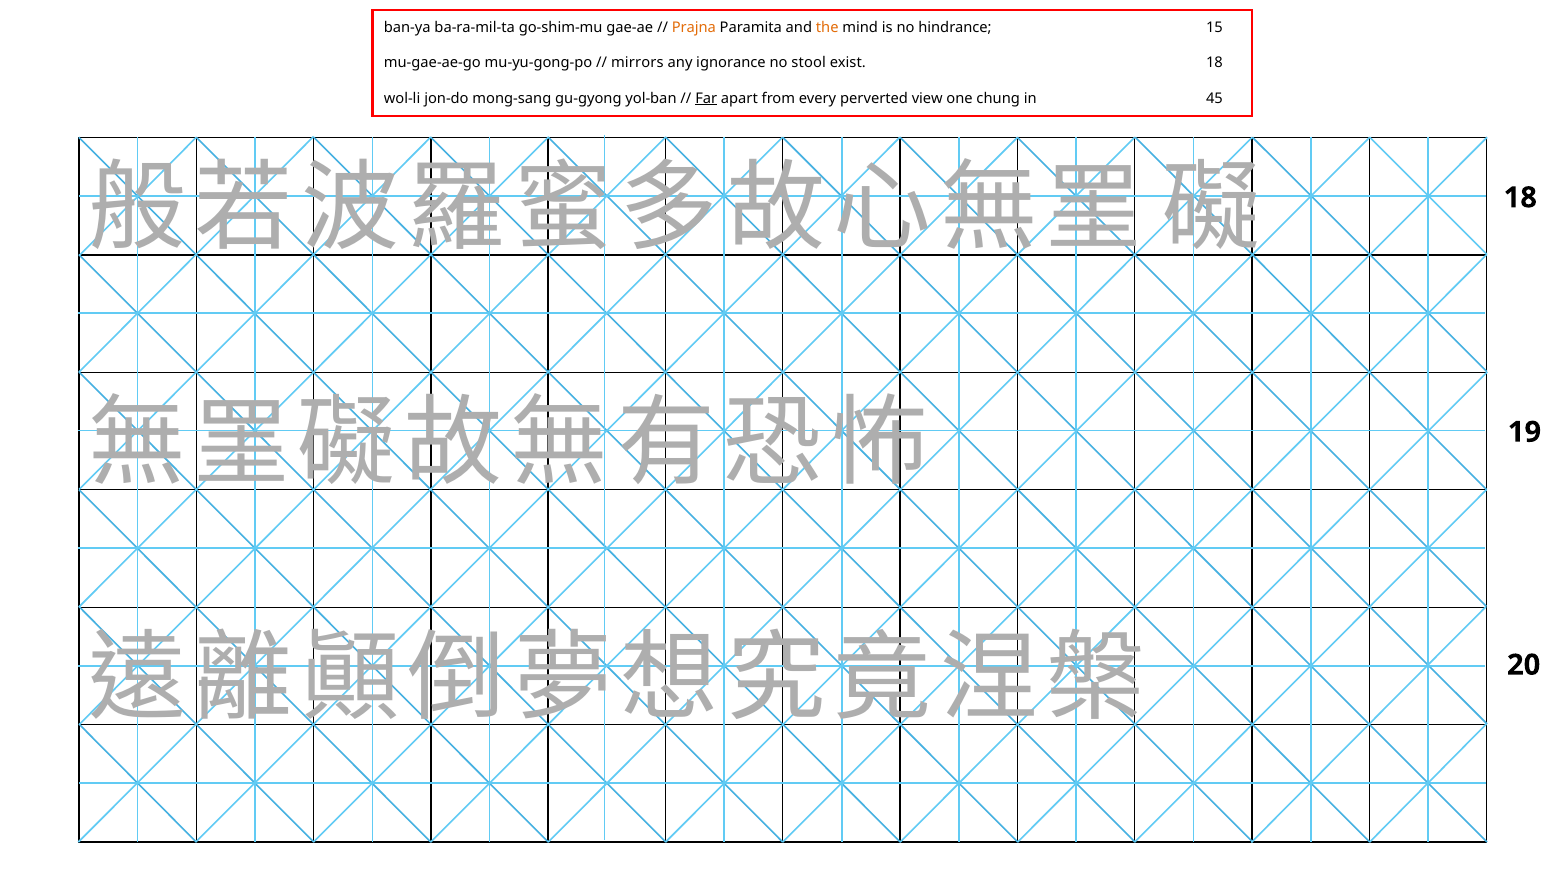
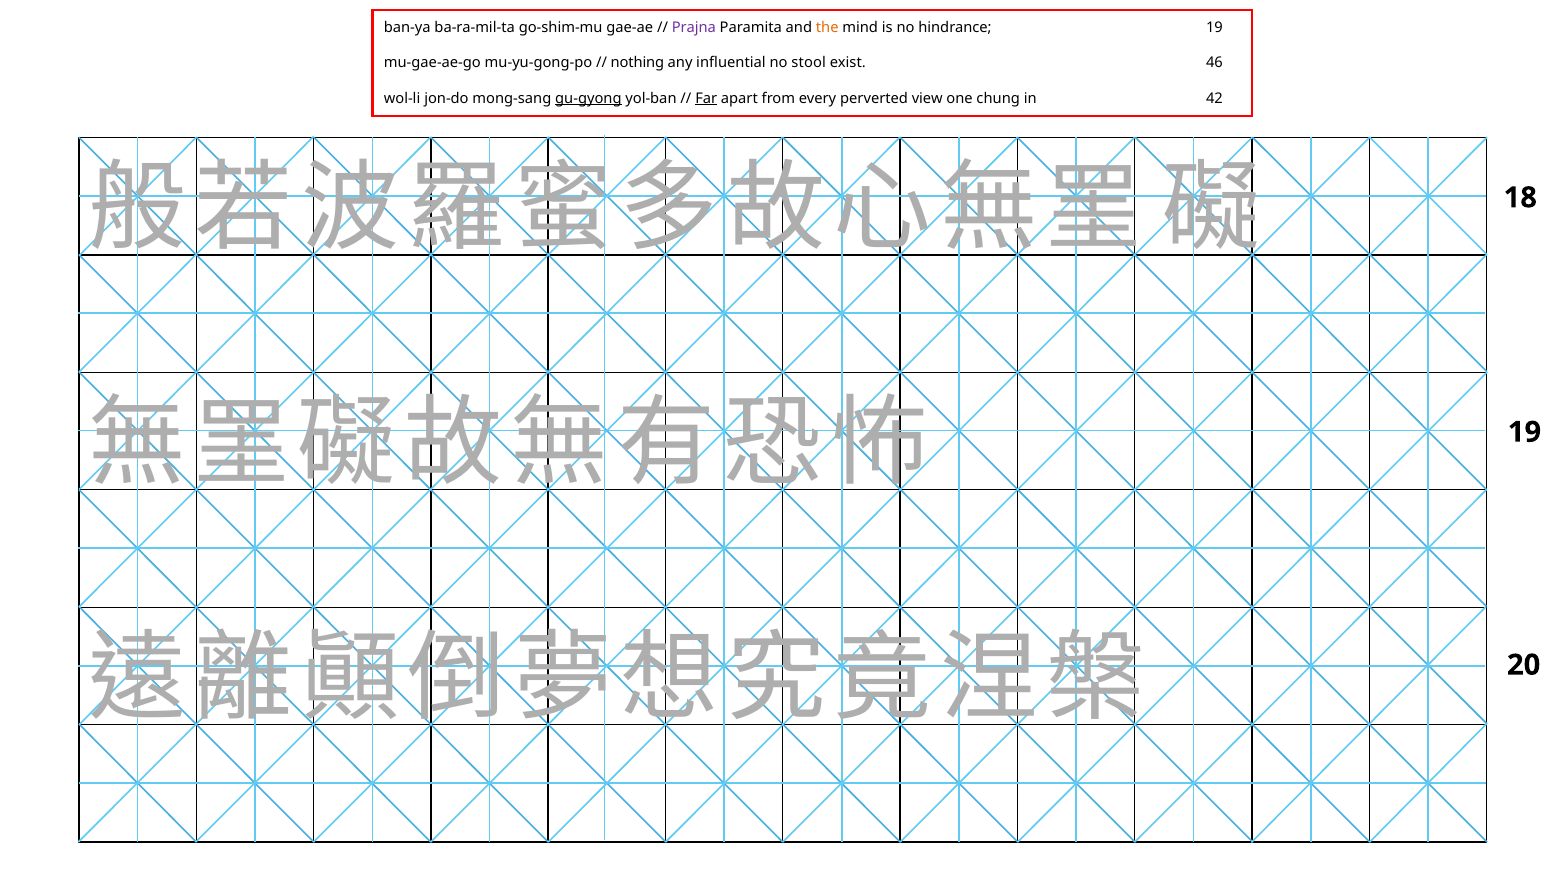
Prajna colour: orange -> purple (694, 28)
hindrance 15: 15 -> 19 (1214, 28)
mirrors: mirrors -> nothing (637, 63)
ignorance: ignorance -> influential (731, 63)
exist 18: 18 -> 46 (1214, 63)
gu-gyong underline: none -> present (588, 98)
45: 45 -> 42 (1214, 98)
